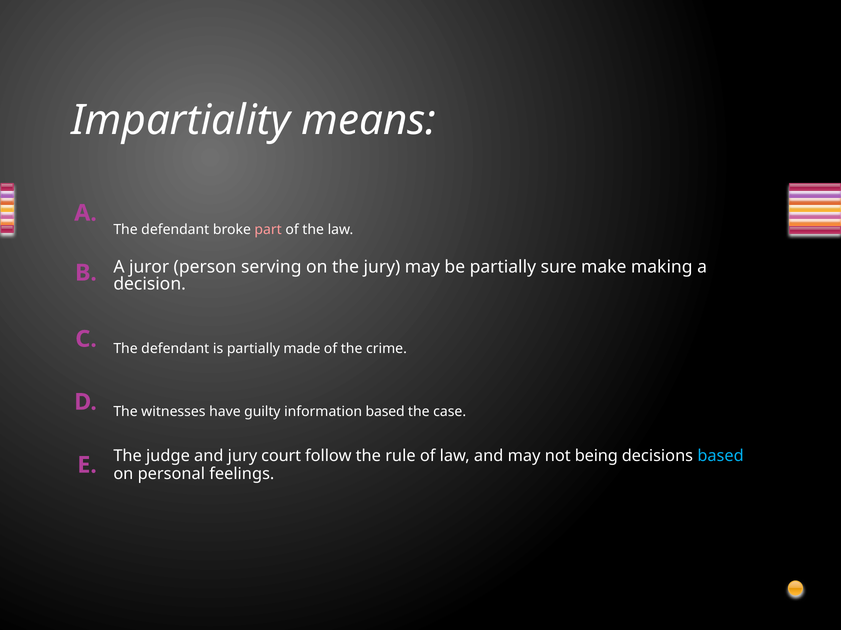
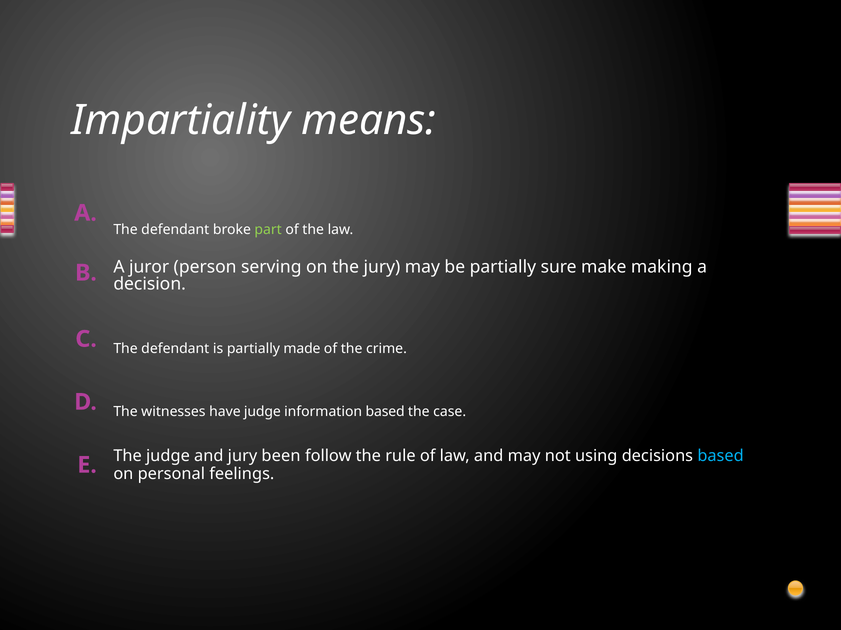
part colour: pink -> light green (268, 230)
have guilty: guilty -> judge (262, 412)
court: court -> been (281, 457)
being: being -> using (596, 457)
